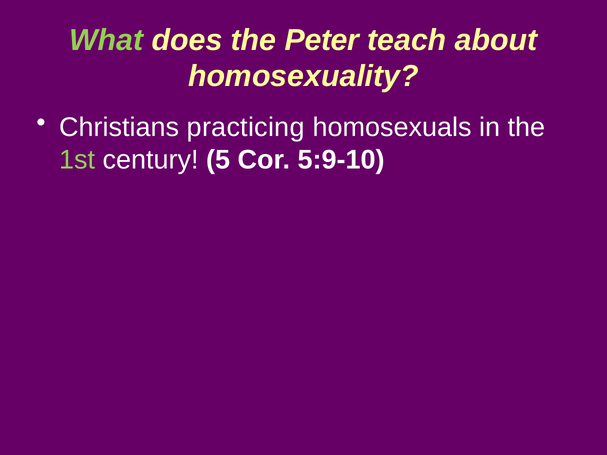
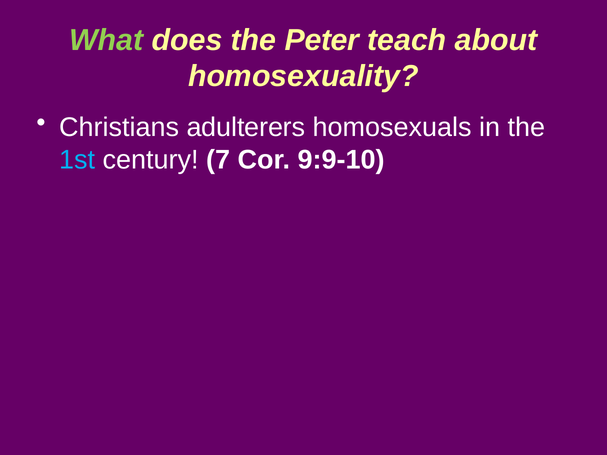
practicing: practicing -> adulterers (246, 127)
1st colour: light green -> light blue (77, 160)
5: 5 -> 7 (218, 160)
5:9-10: 5:9-10 -> 9:9-10 (341, 160)
